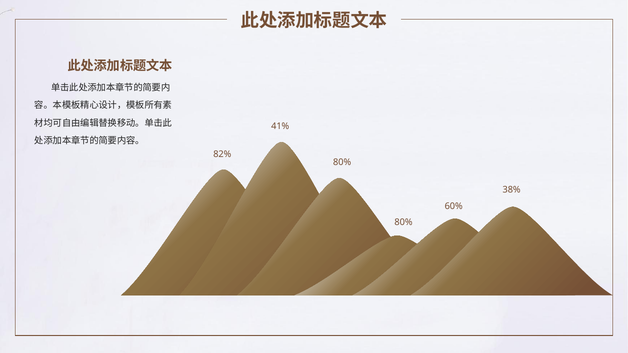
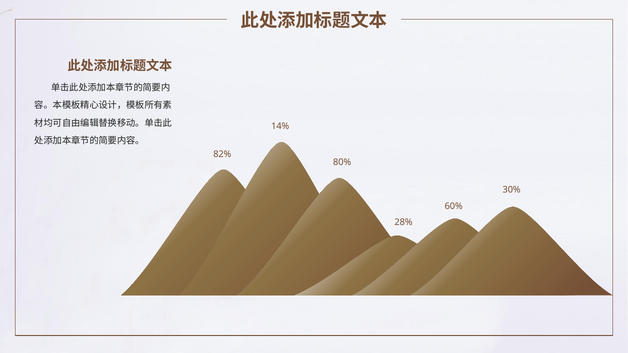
41%: 41% -> 14% (280, 126)
38%: 38% -> 30% (512, 190)
80%: 80% -> 28% (403, 222)
